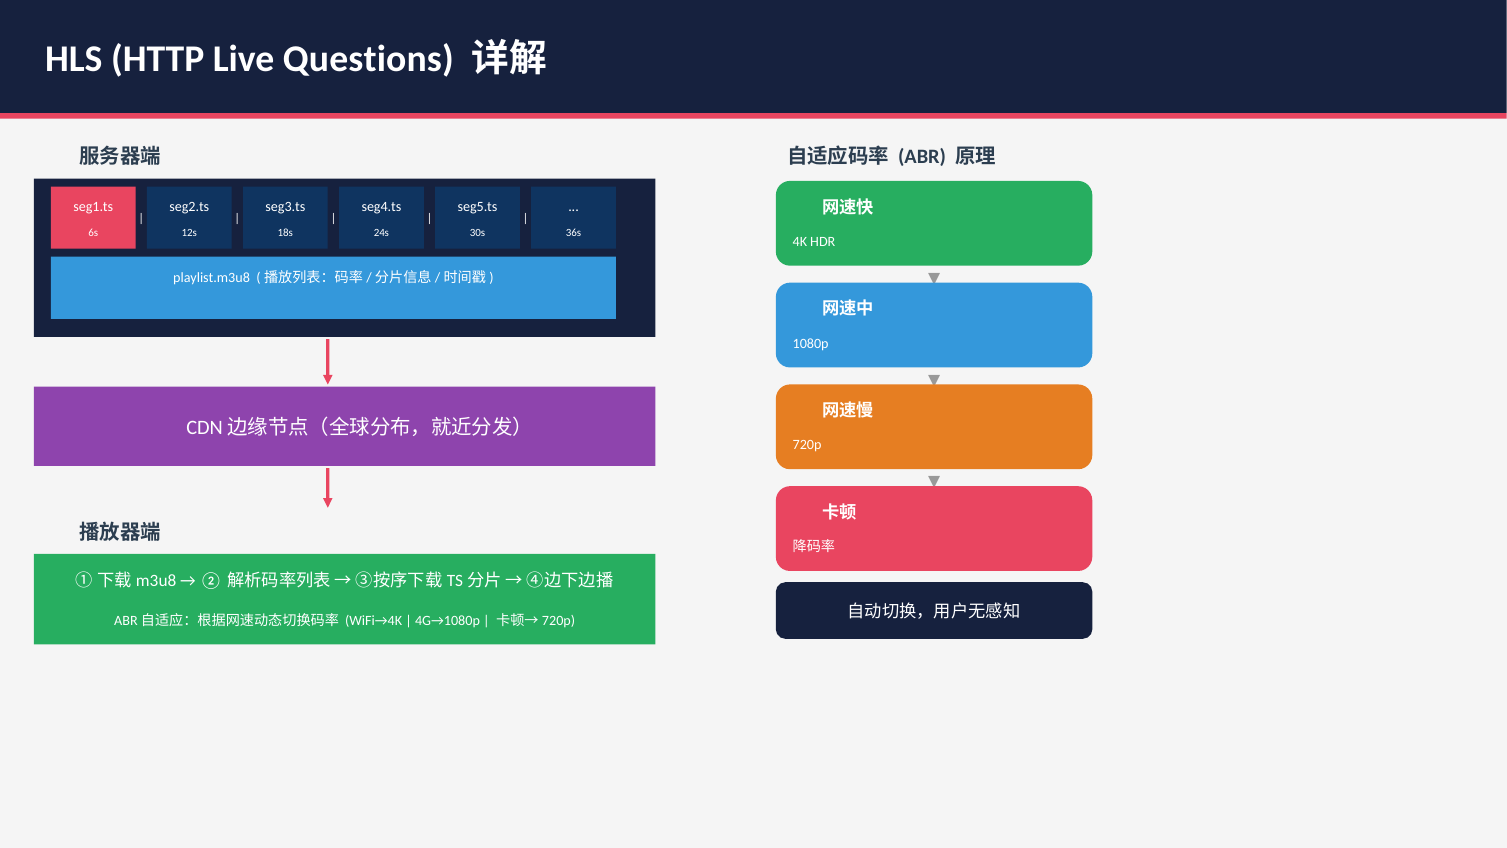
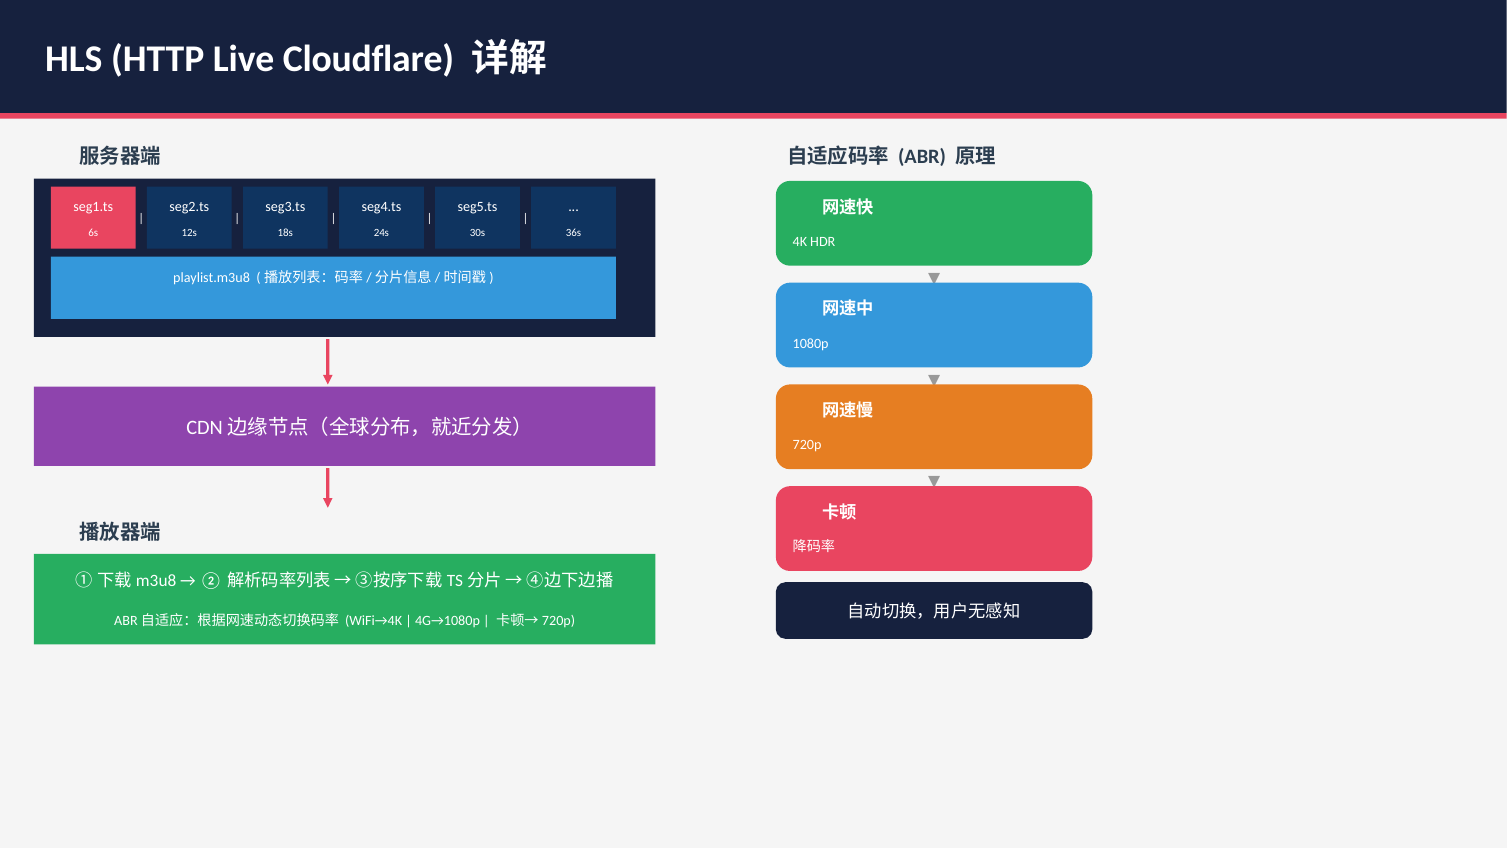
Questions: Questions -> Cloudflare (369, 59)
